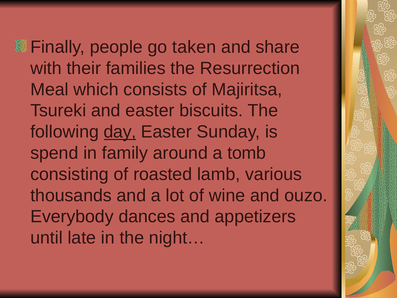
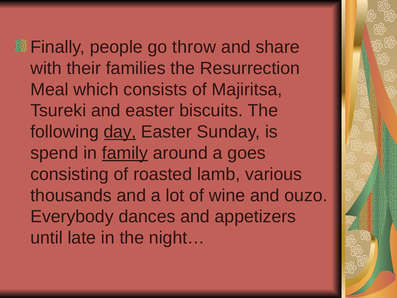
taken: taken -> throw (194, 47)
family underline: none -> present (125, 153)
tomb: tomb -> goes (247, 153)
